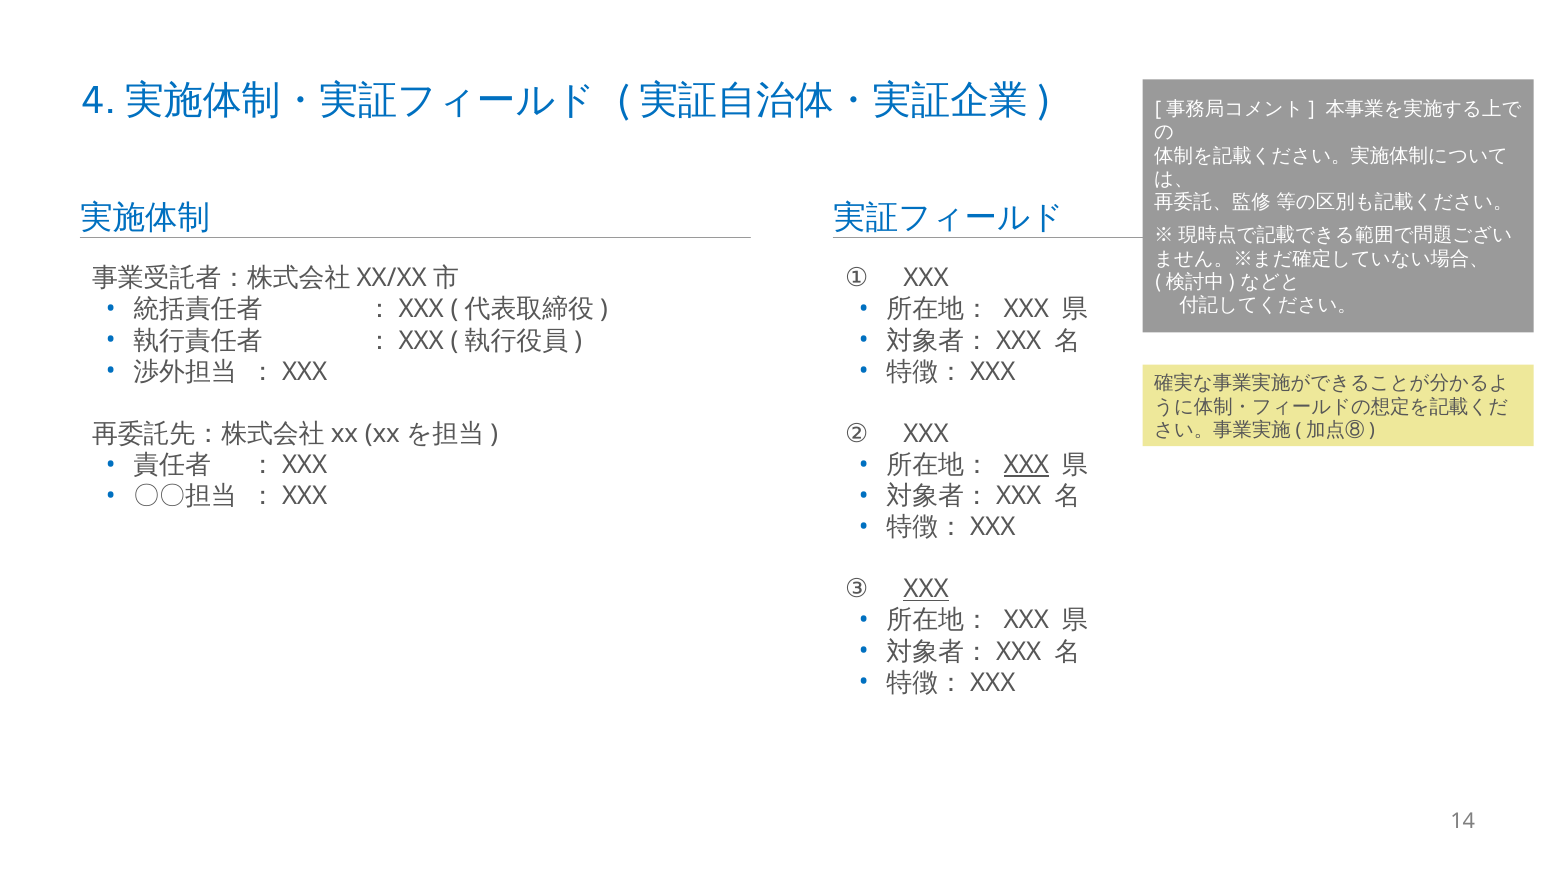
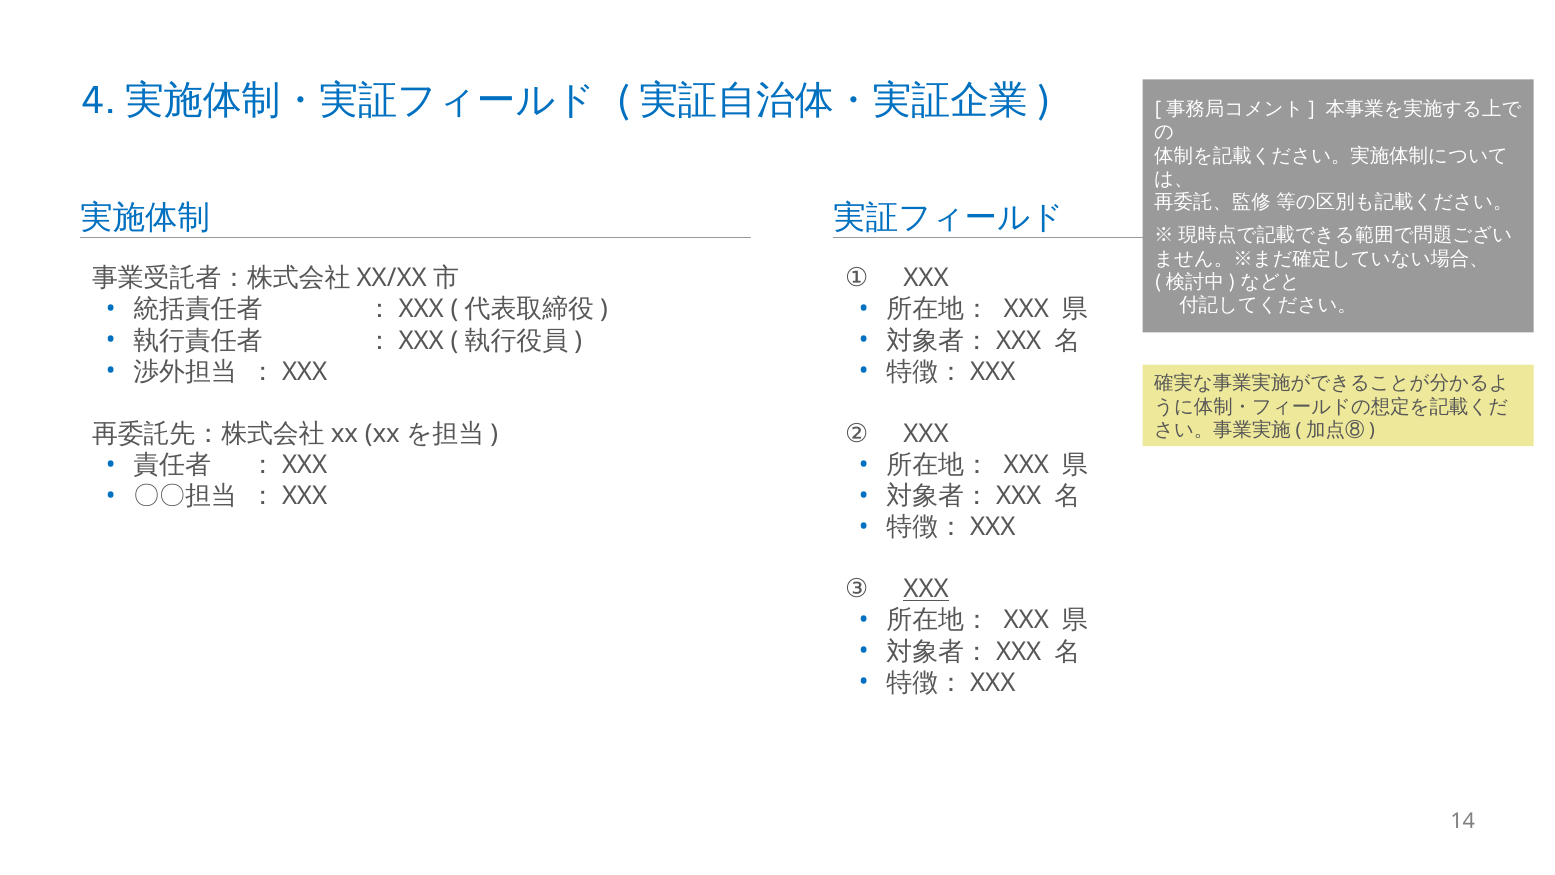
XXX underline: present -> none (1026, 465)
